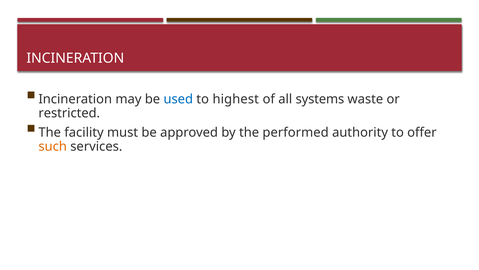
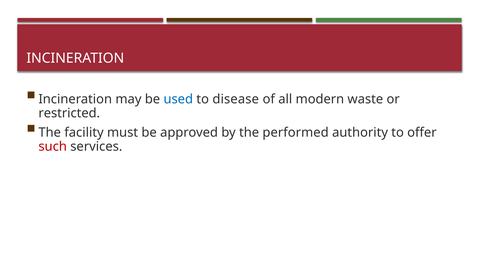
highest: highest -> disease (236, 99)
systems: systems -> modern (320, 99)
such colour: orange -> red (53, 146)
